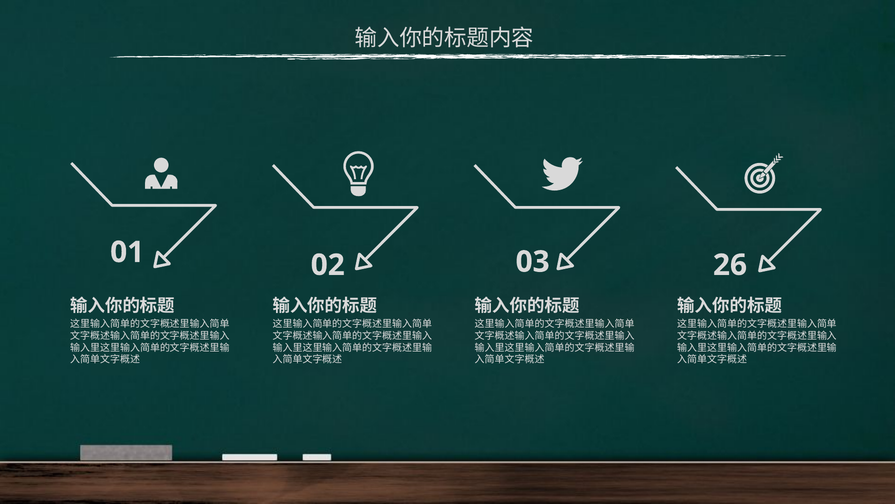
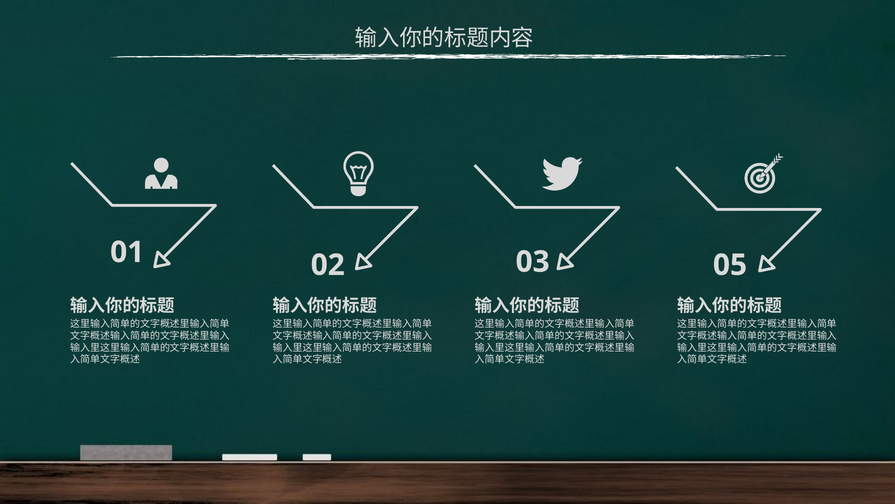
26: 26 -> 05 (730, 265)
